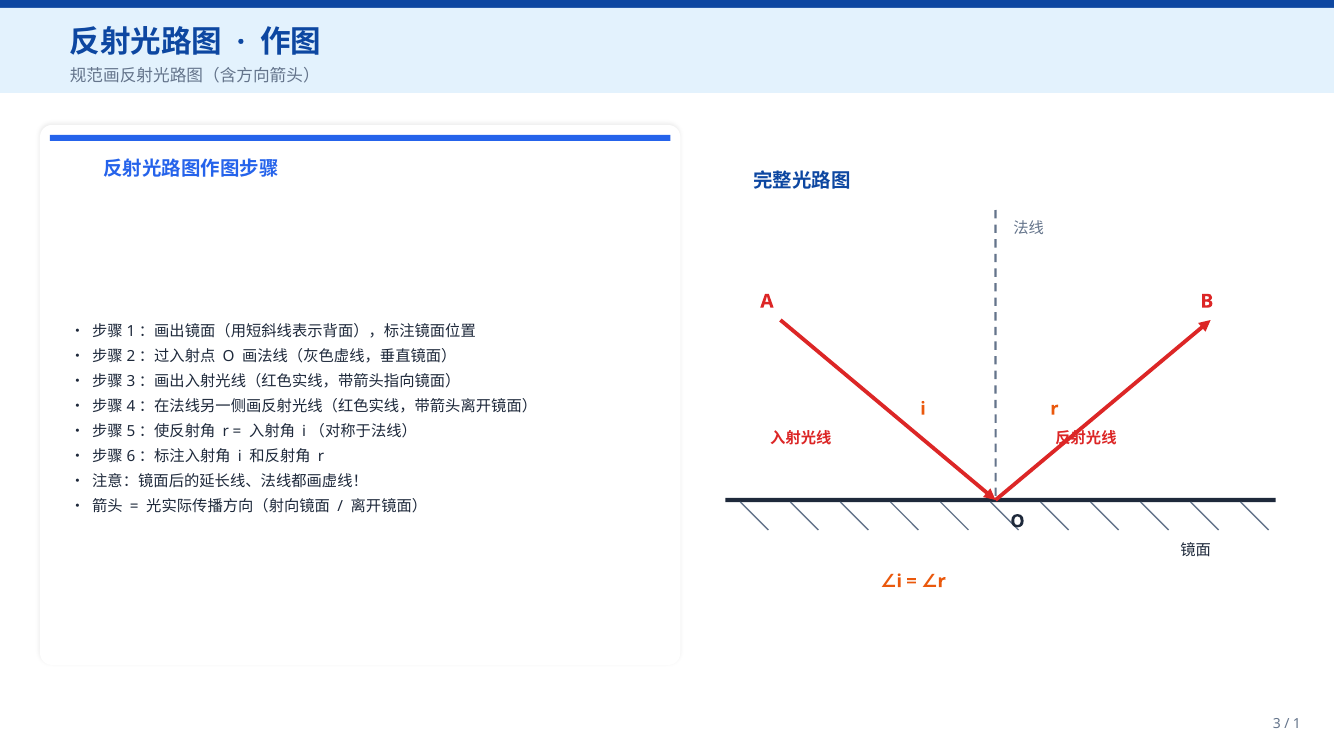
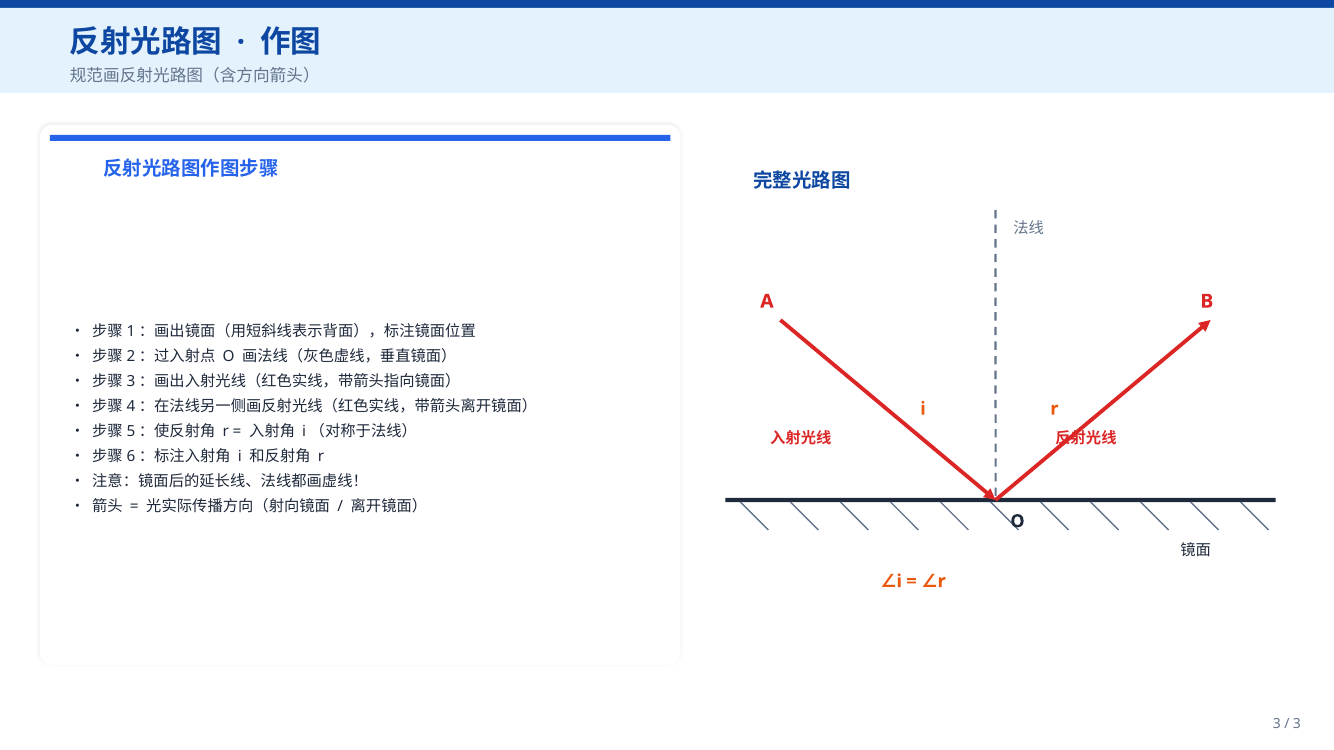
1: 1 -> 3 (1297, 724)
